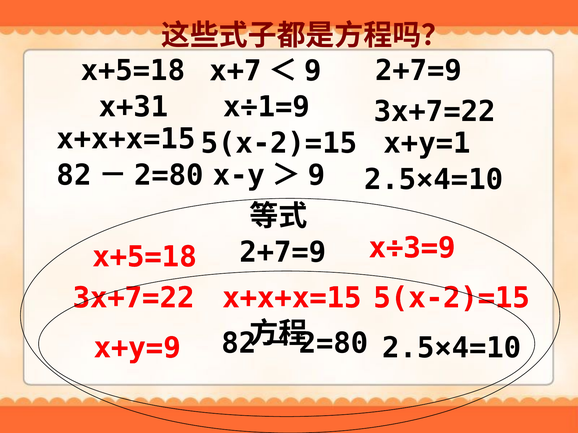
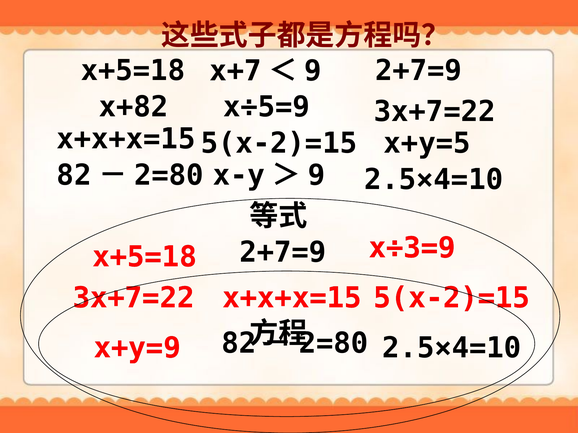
x+31: x+31 -> x+82 (134, 107)
x÷1=9: x÷1=9 -> x÷5=9 (266, 107)
x+y=1: x+y=1 -> x+y=5 (427, 144)
